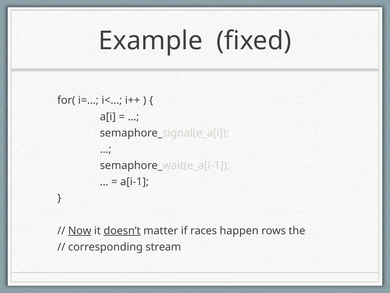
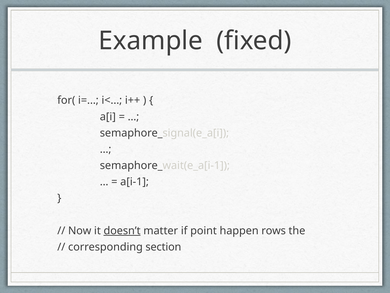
Now underline: present -> none (80, 230)
races: races -> point (204, 230)
stream: stream -> section (163, 247)
